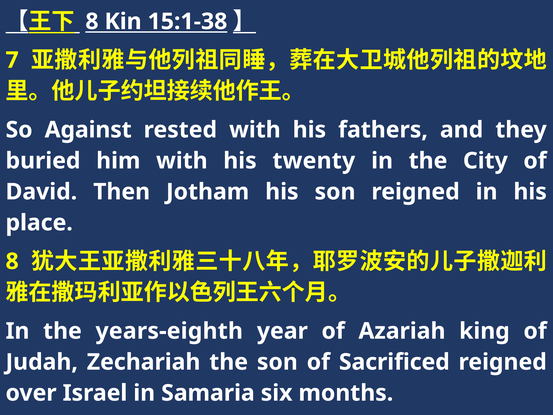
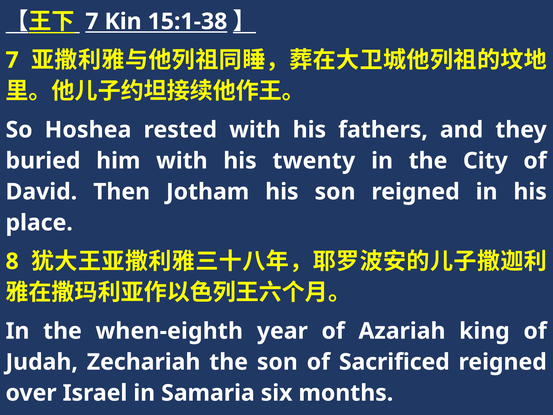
8: 8 -> 7 (92, 22)
Against: Against -> Hoshea (88, 130)
years-eighth: years-eighth -> when-eighth (169, 331)
